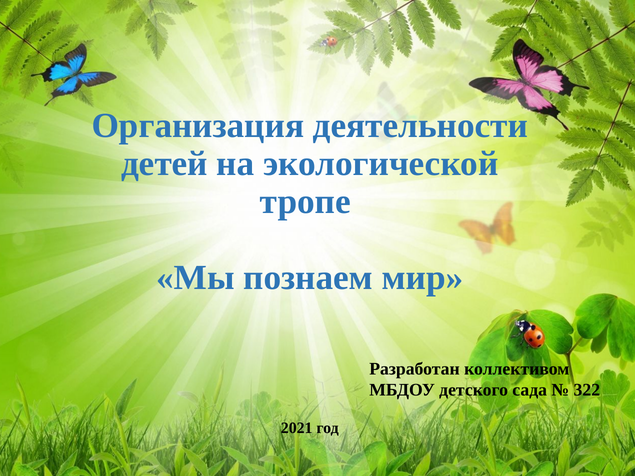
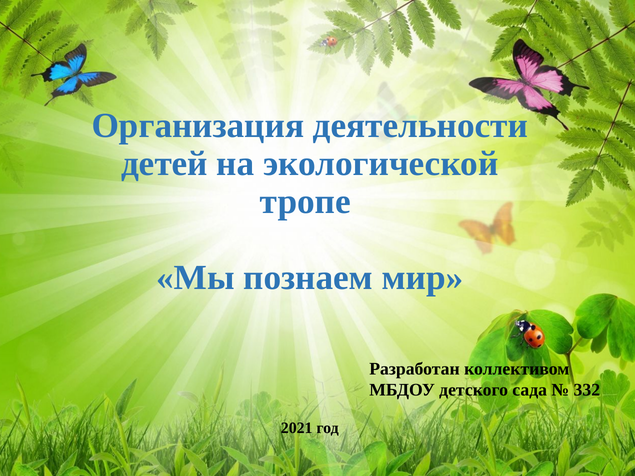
322: 322 -> 332 (587, 390)
